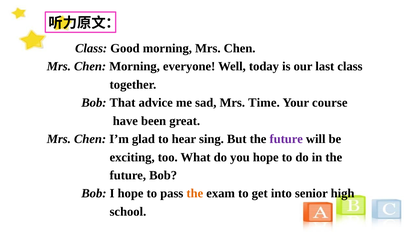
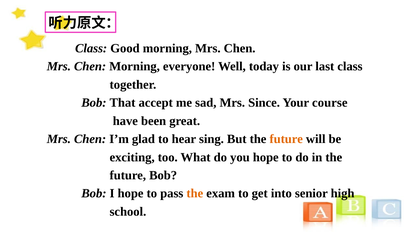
advice: advice -> accept (156, 103)
Time: Time -> Since (264, 103)
future colour: purple -> orange (286, 139)
